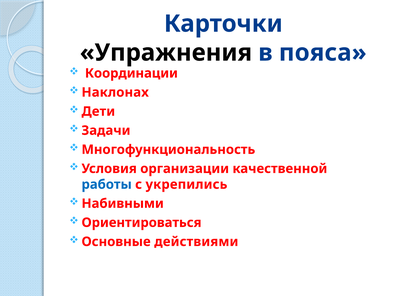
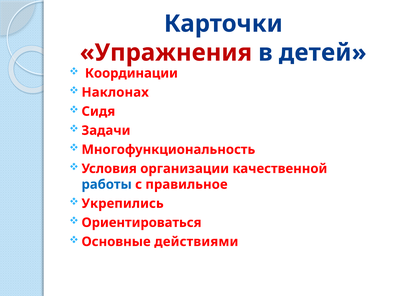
Упражнения colour: black -> red (166, 53)
пояса: пояса -> детей (323, 53)
Дети: Дети -> Сидя (98, 111)
укрепились: укрепились -> правильное (186, 184)
Набивными: Набивными -> Укрепились (123, 203)
